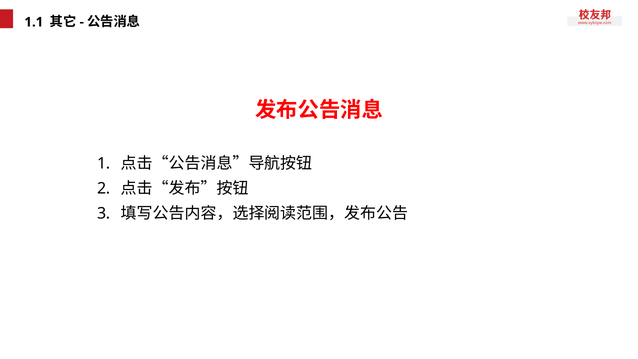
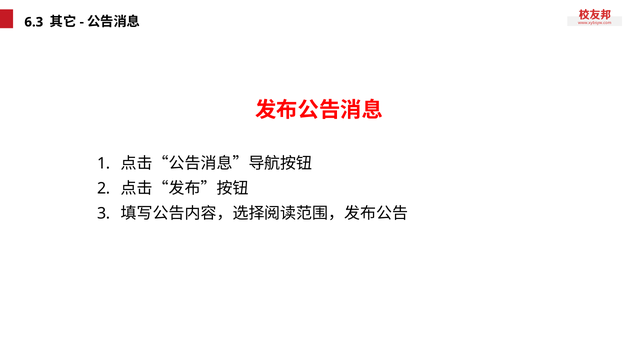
1.1: 1.1 -> 6.3 (34, 22)
